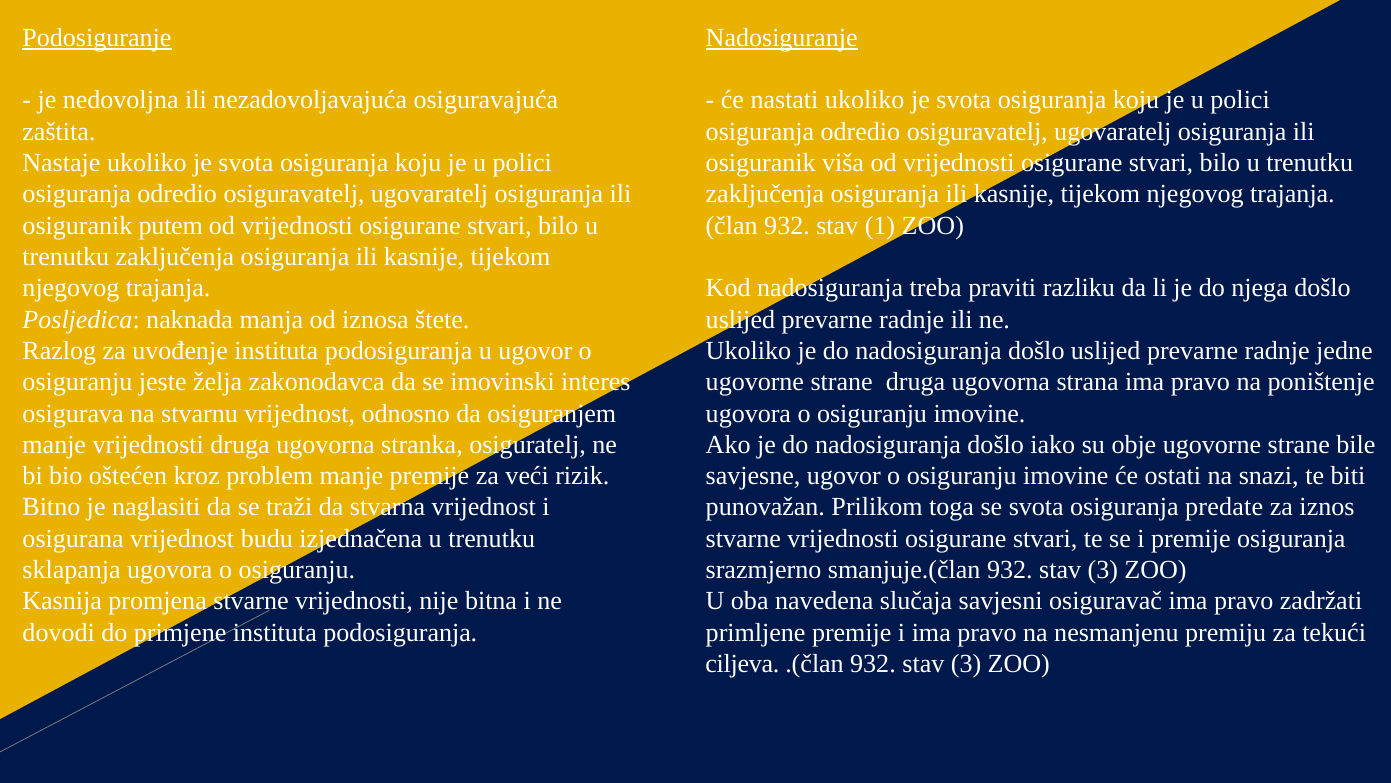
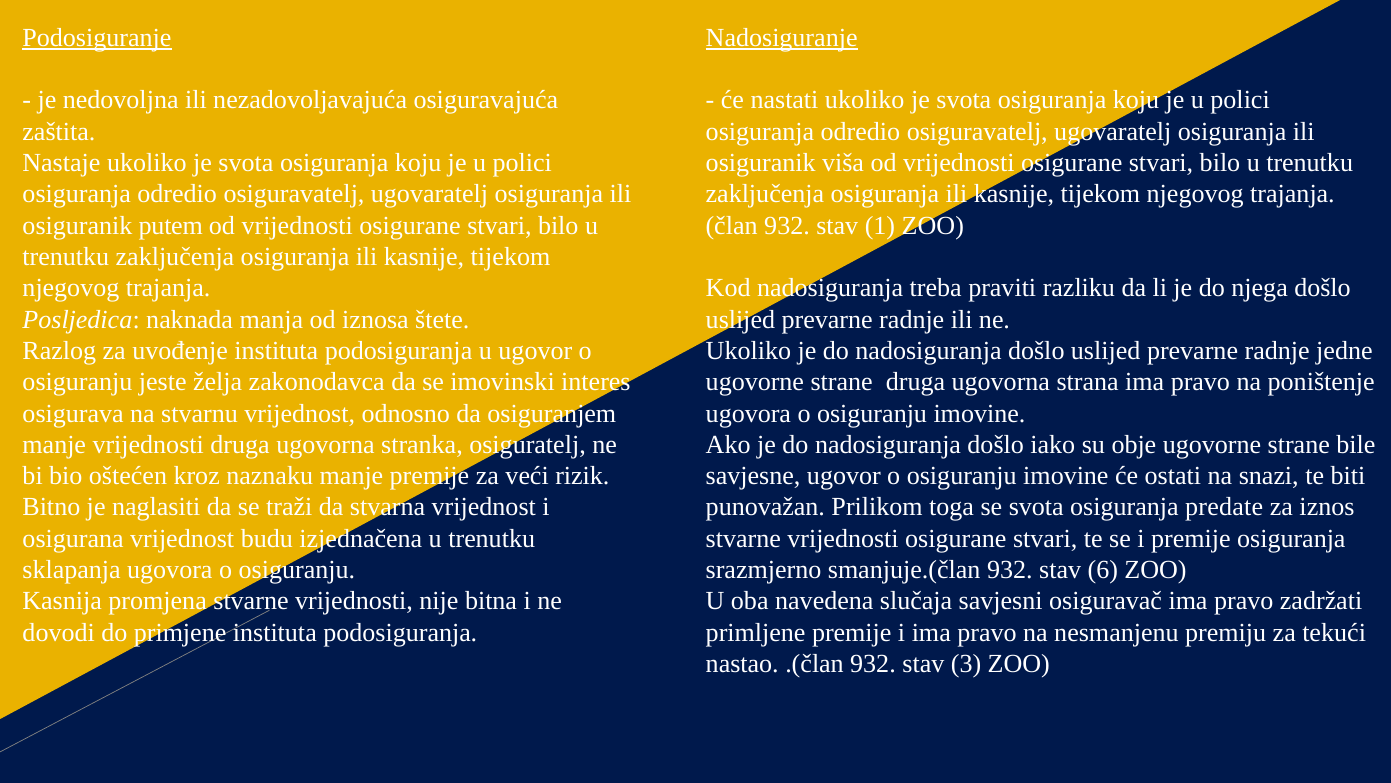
problem: problem -> naznaku (270, 476)
smanjuje.(član 932 stav 3: 3 -> 6 (1103, 570)
ciljeva: ciljeva -> nastao (742, 664)
